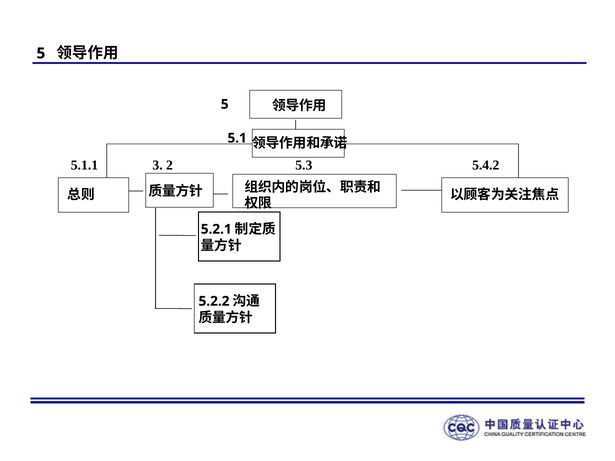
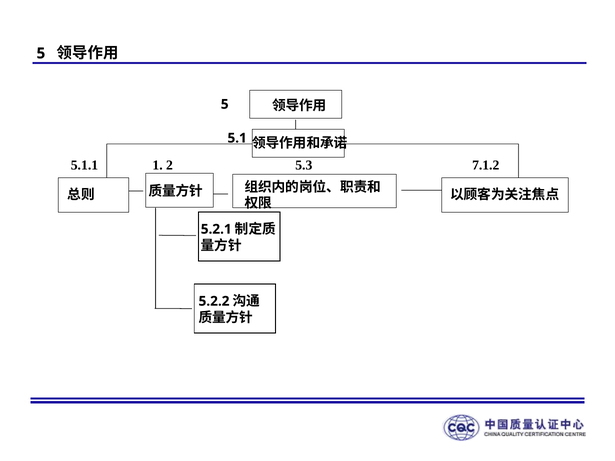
3: 3 -> 1 (158, 166)
5.4.2: 5.4.2 -> 7.1.2 (486, 166)
